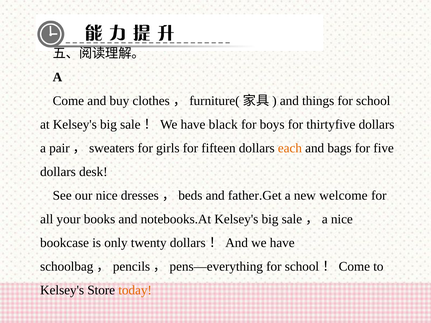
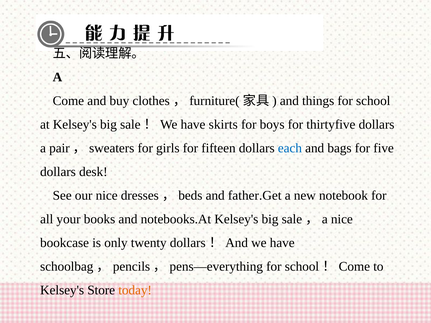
black: black -> skirts (223, 124)
each colour: orange -> blue (290, 148)
welcome: welcome -> notebook (344, 196)
